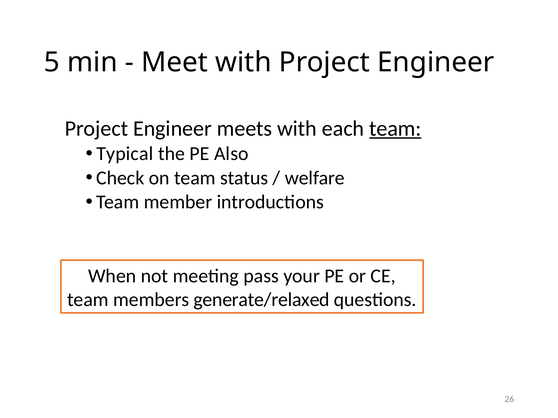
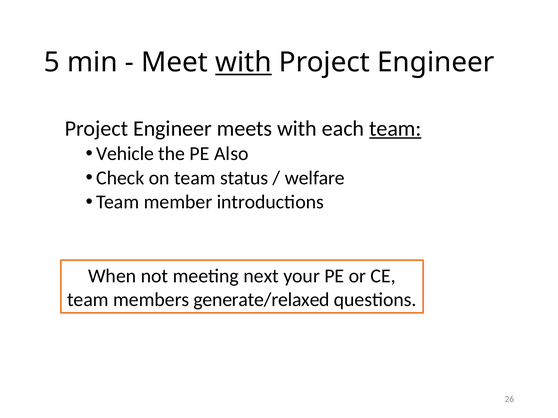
with underline: none -> present (243, 63)
Typical: Typical -> Vehicle (125, 154)
pass: pass -> next (261, 276)
